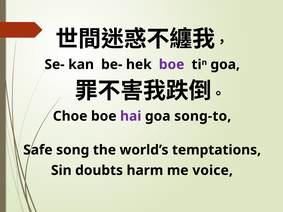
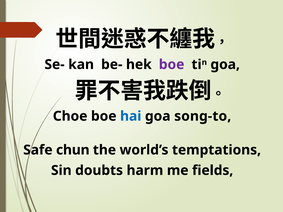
hai colour: purple -> blue (131, 116)
song: song -> chun (73, 150)
voice: voice -> fields (213, 171)
